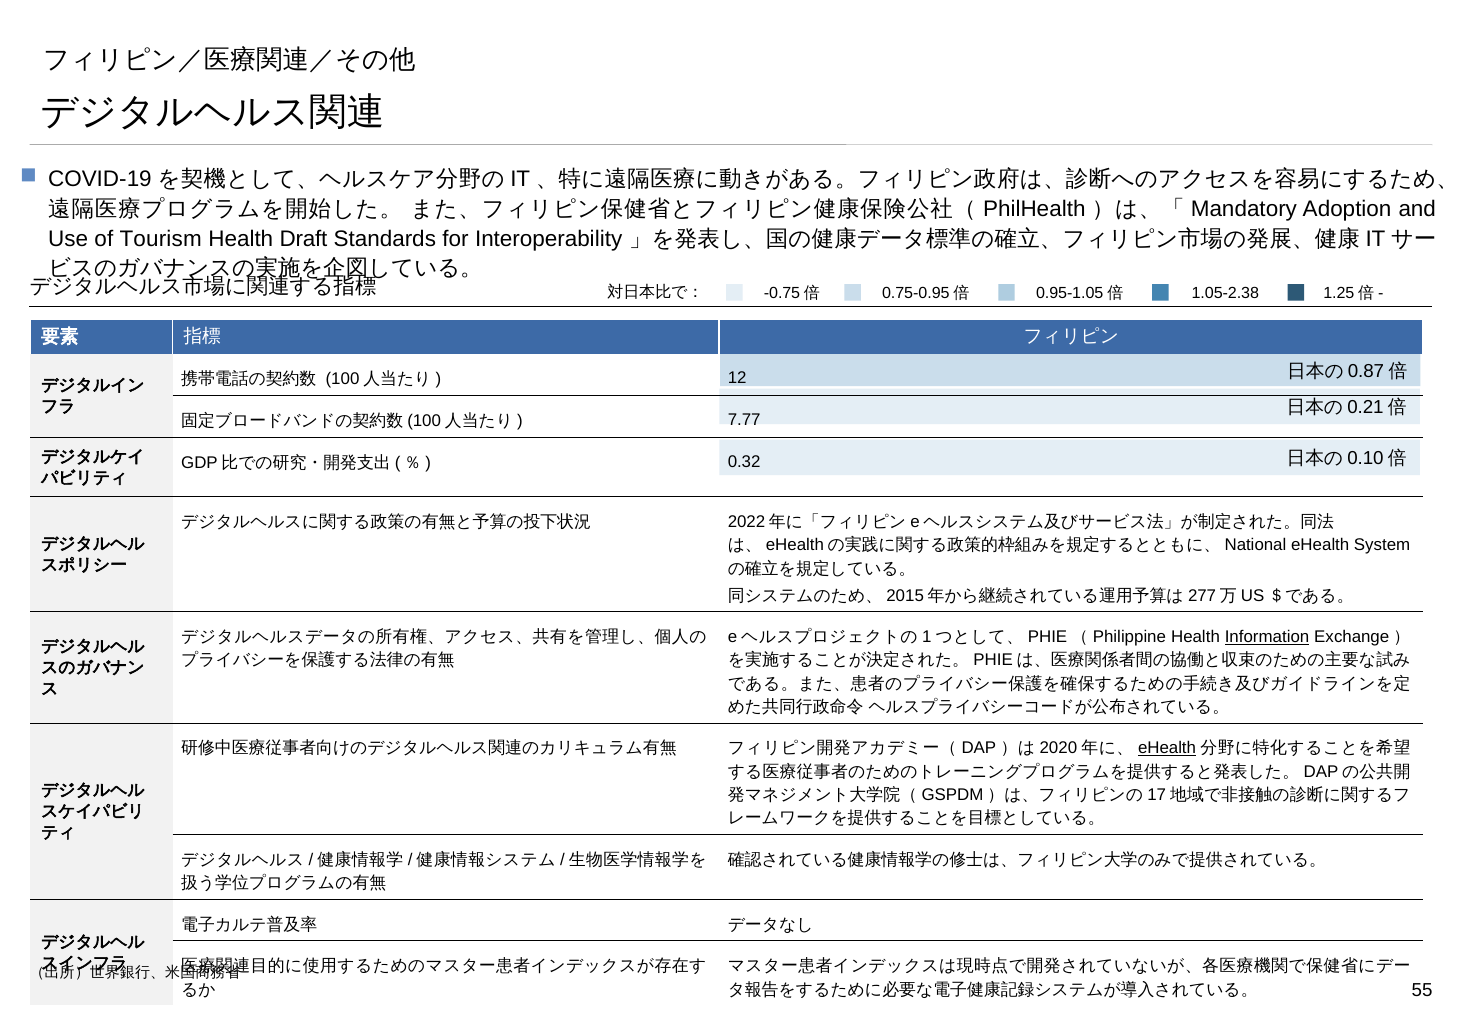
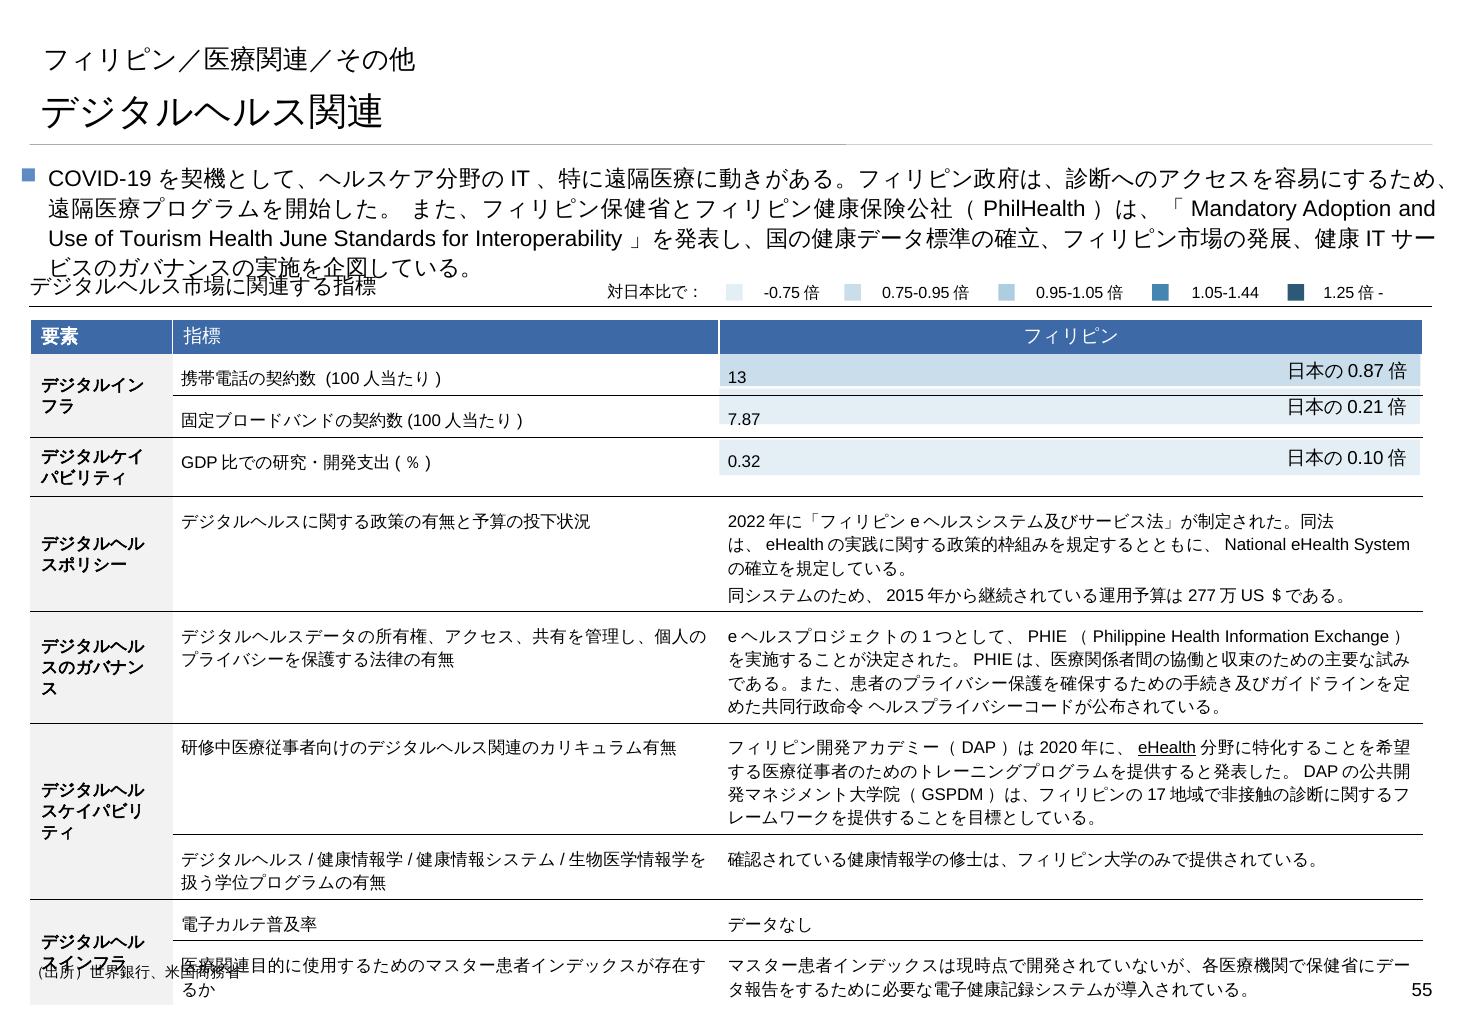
Draft: Draft -> June (304, 239)
1.05-2.38: 1.05-2.38 -> 1.05-1.44 (1225, 294)
12: 12 -> 13 (737, 378)
7.77: 7.77 -> 7.87 (744, 420)
Information underline: present -> none (1267, 637)
